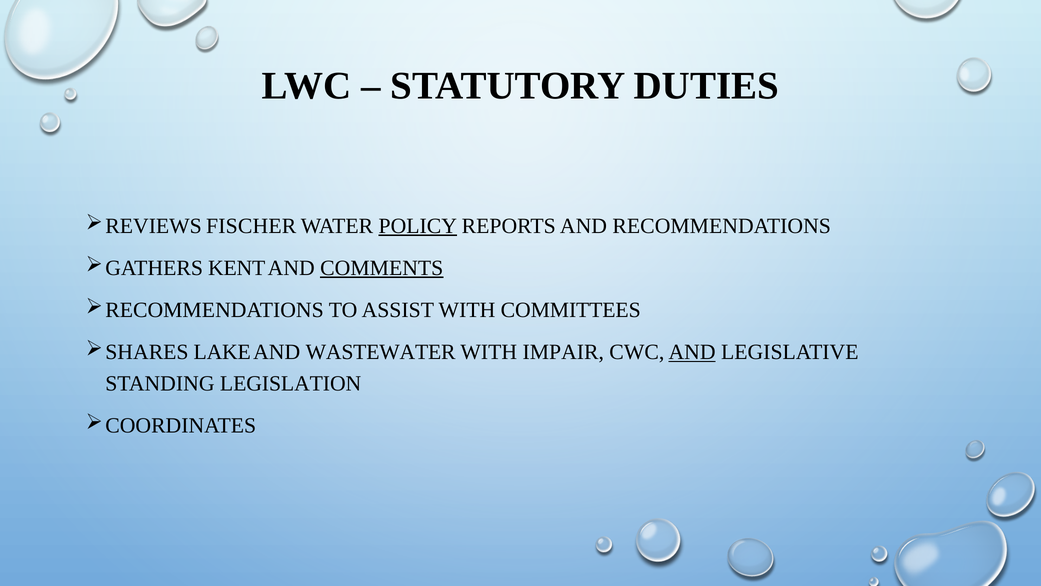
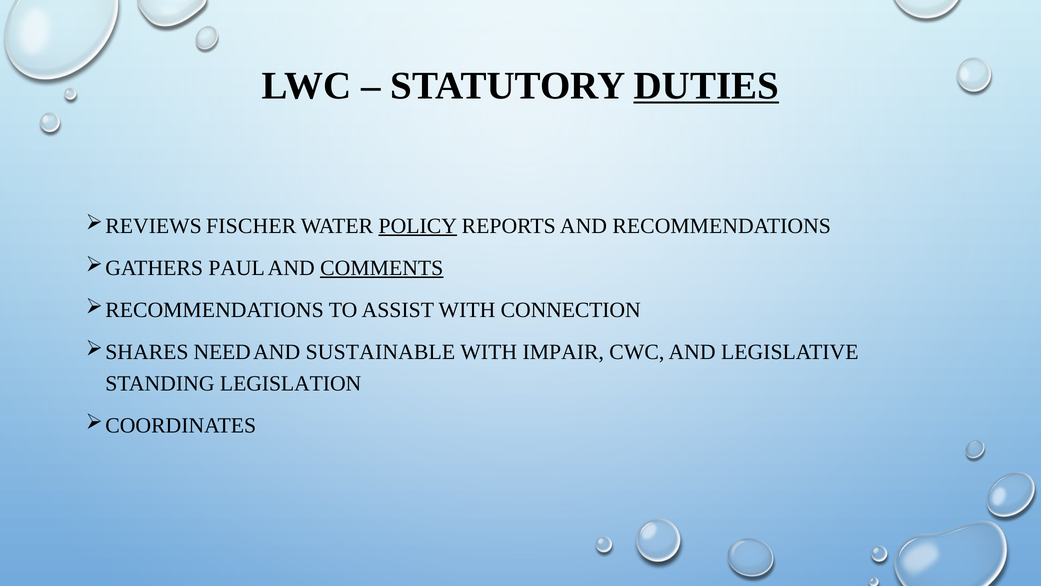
DUTIES underline: none -> present (706, 86)
KENT: KENT -> PAUL (237, 268)
COMMITTEES: COMMITTEES -> CONNECTION (571, 310)
LAKE: LAKE -> NEED (222, 352)
WASTEWATER: WASTEWATER -> SUSTAINABLE (380, 352)
AND underline: present -> none (692, 352)
